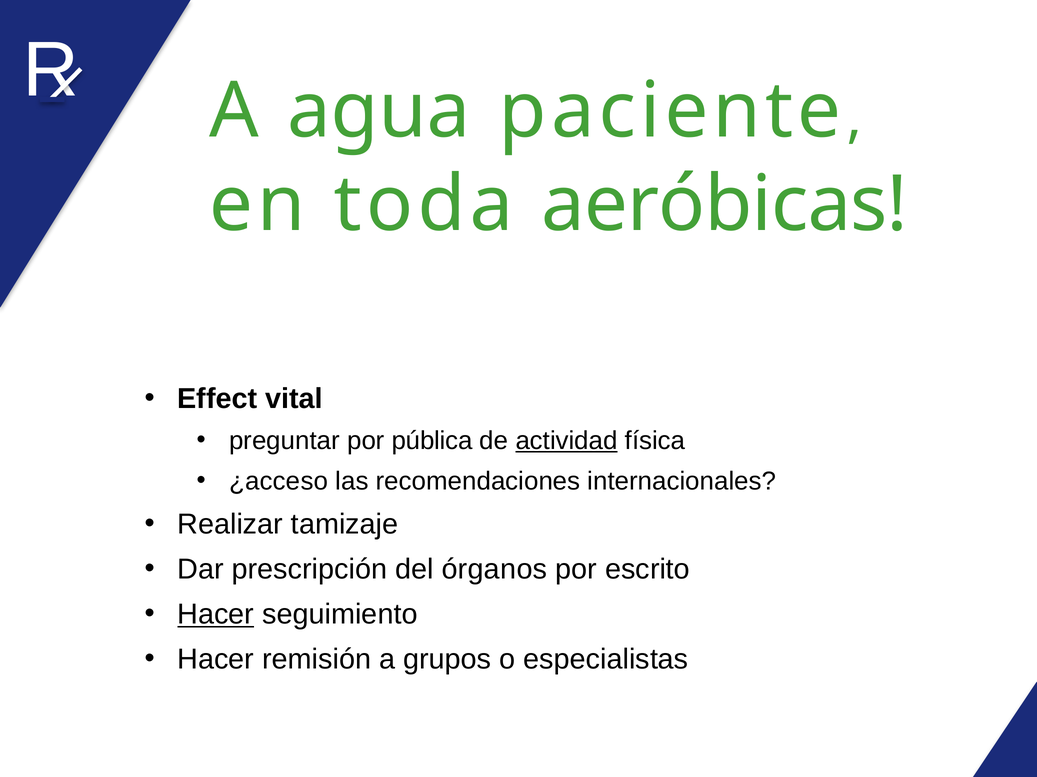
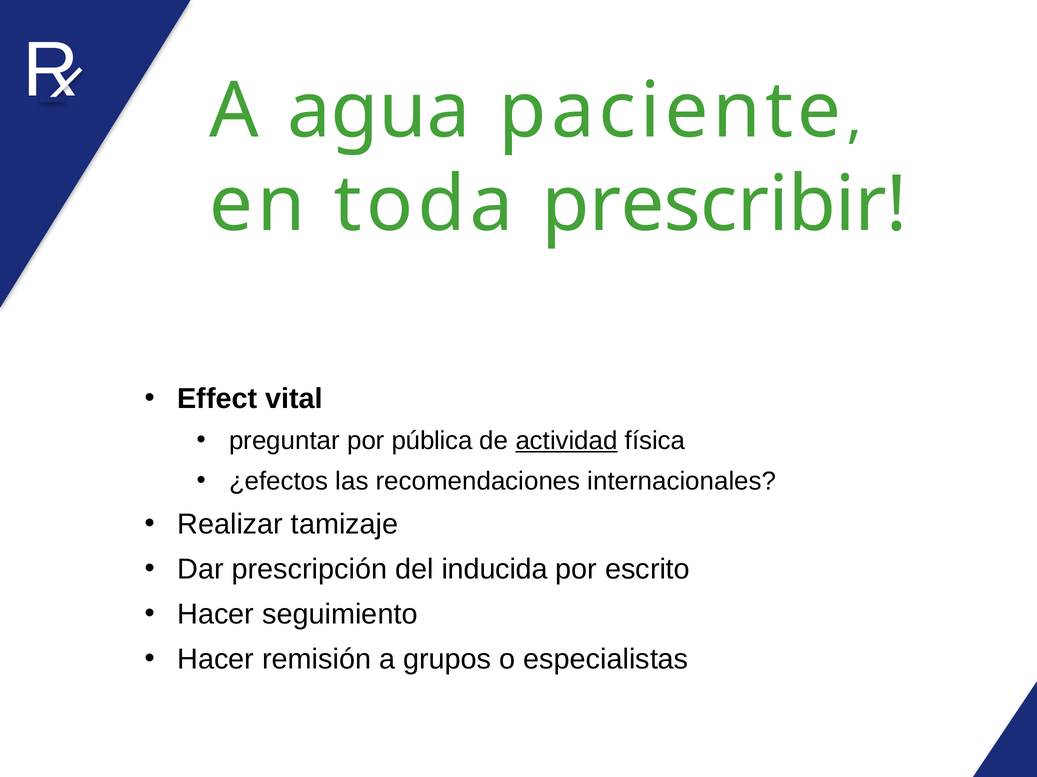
aeróbicas: aeróbicas -> prescribir (724, 205)
¿acceso: ¿acceso -> ¿efectos (279, 482)
órganos: órganos -> inducida (495, 570)
Hacer underline: present -> none (216, 615)
